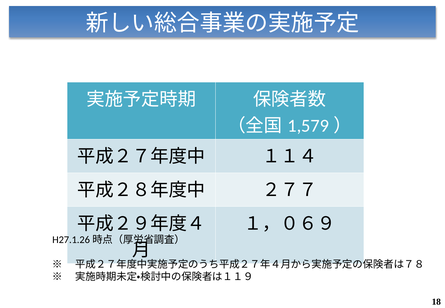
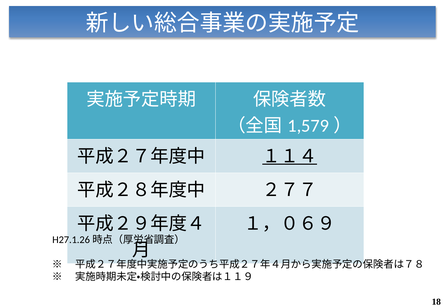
１１４ underline: none -> present (290, 156)
